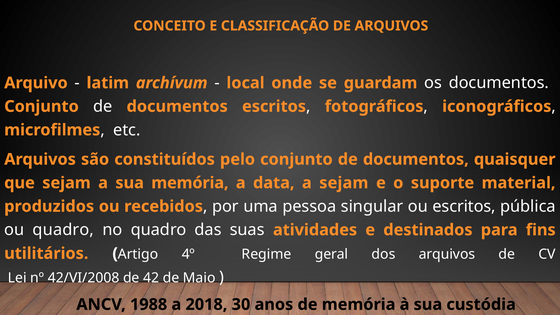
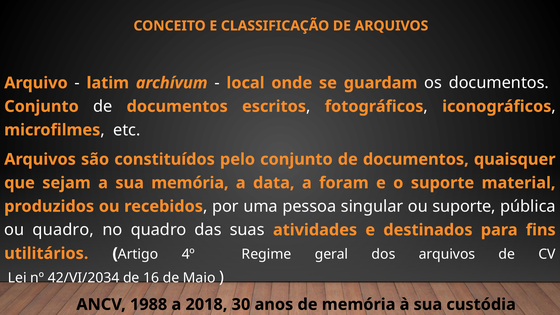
a sejam: sejam -> foram (344, 183)
ou escritos: escritos -> suporte (464, 206)
42/VI/2008: 42/VI/2008 -> 42/VI/2034 (84, 278)
42: 42 -> 16 (151, 278)
